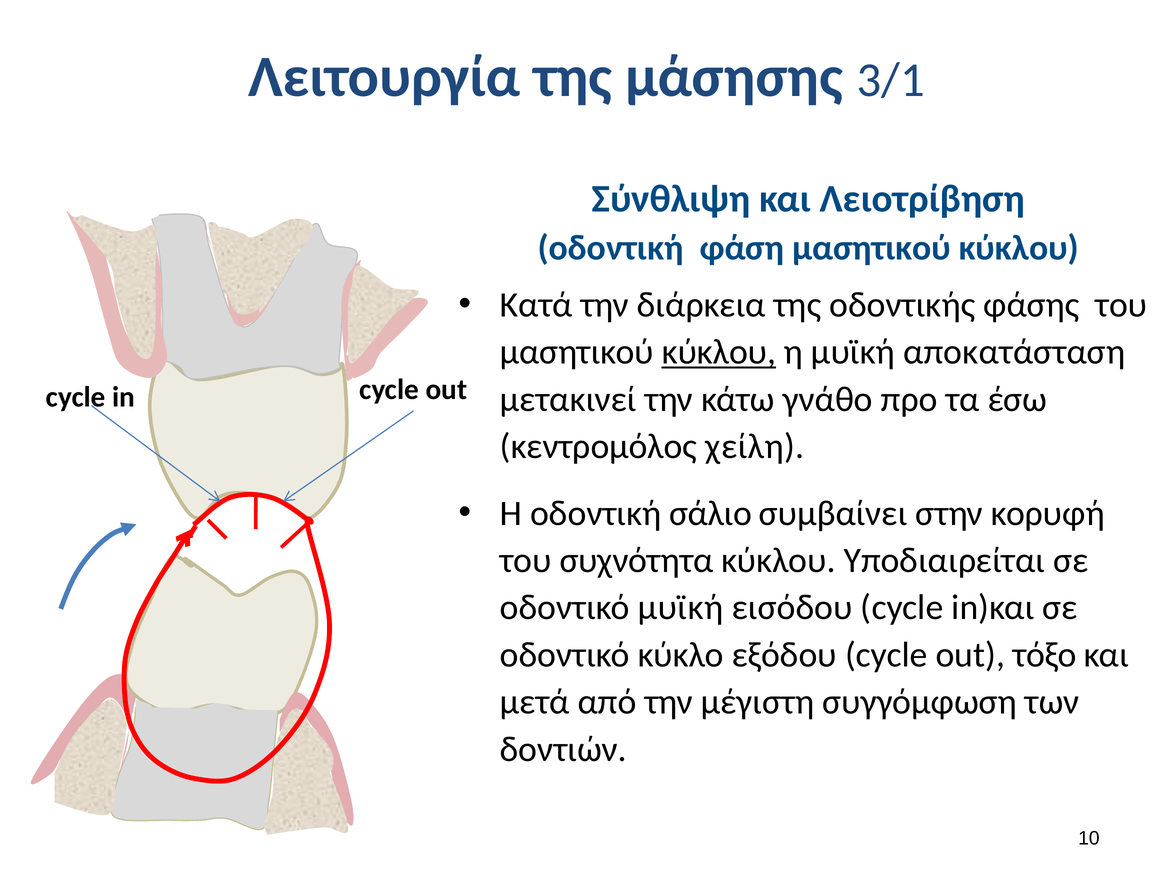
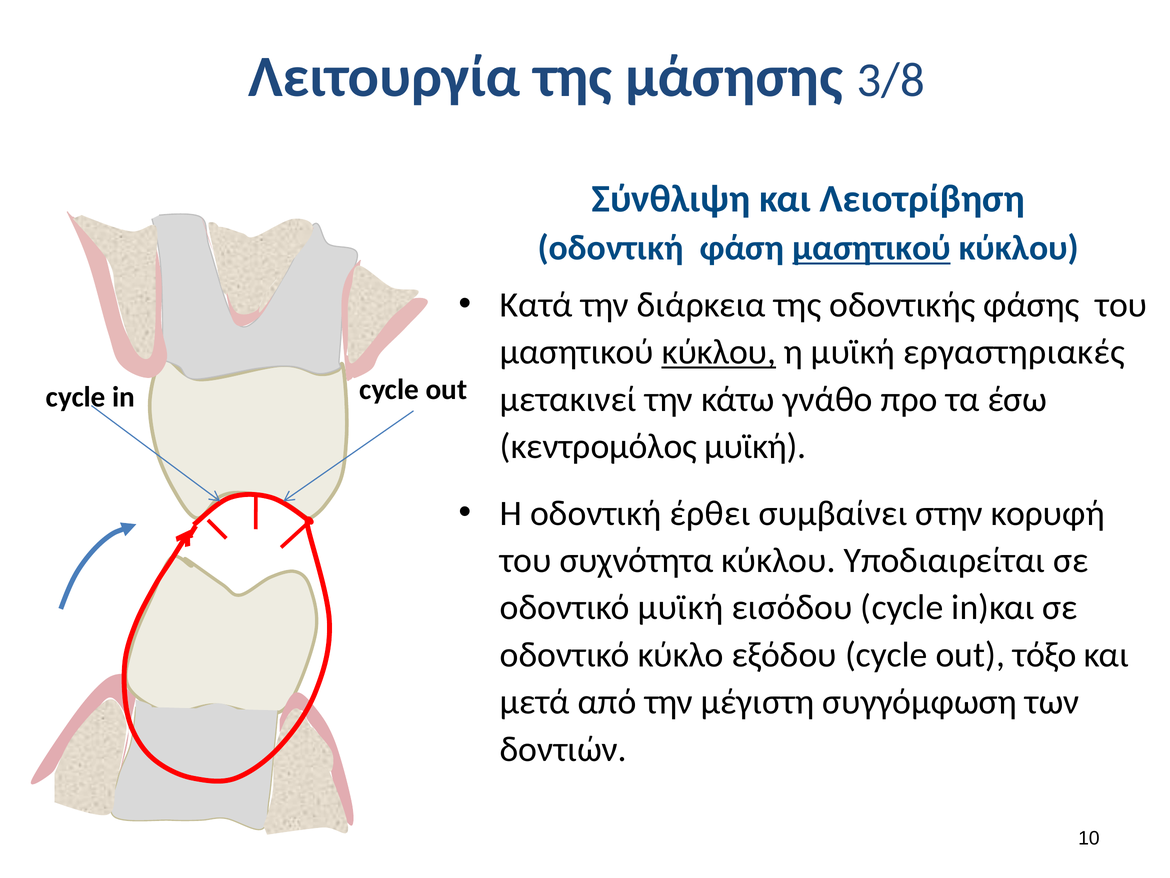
3/1: 3/1 -> 3/8 (891, 80)
μασητικού underline: none -> present (872, 248)
αποκατάσταση: αποκατάσταση -> εργαστηριακές (1014, 352)
χείλη: χείλη -> μυϊκή (755, 446)
σάλιο: σάλιο -> έρθει (710, 513)
